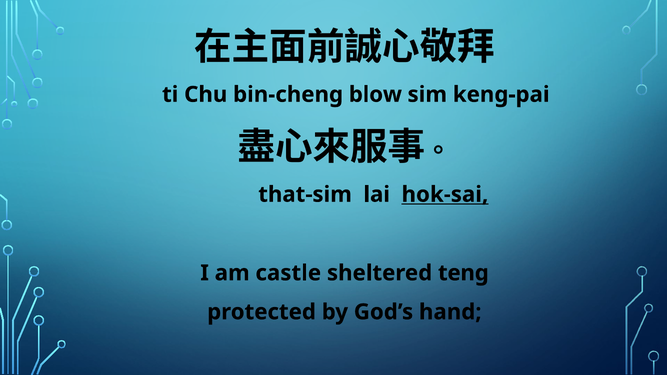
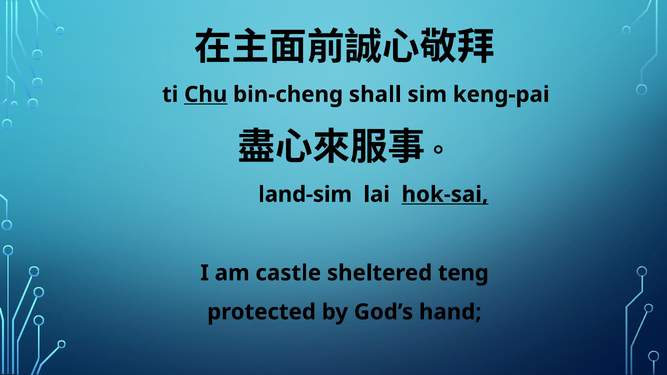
Chu underline: none -> present (206, 95)
blow: blow -> shall (375, 95)
that-sim: that-sim -> land-sim (305, 195)
